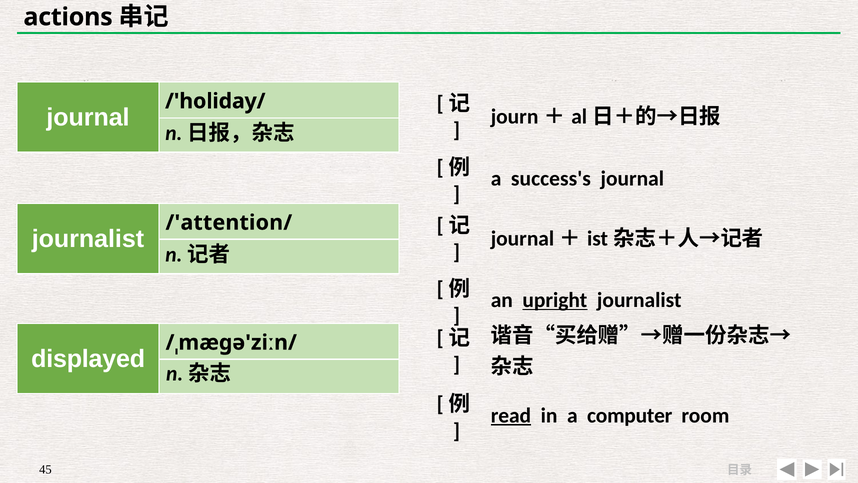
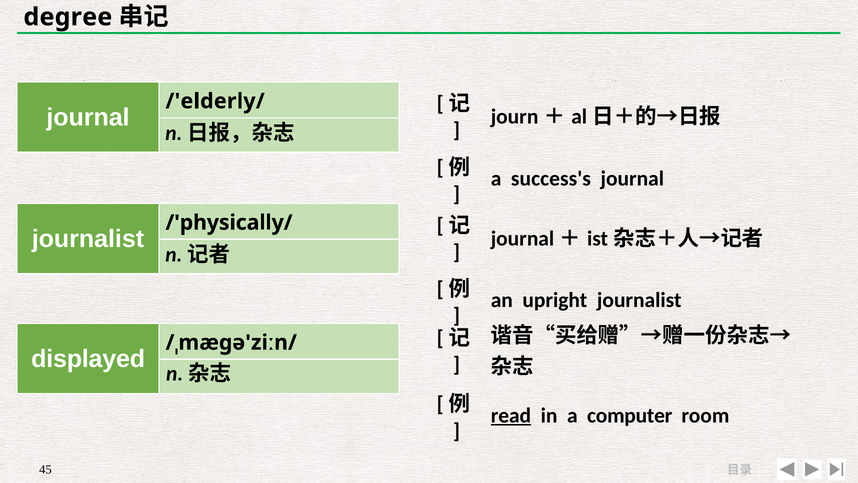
actions: actions -> degree (68, 17)
/'holiday/: /'holiday/ -> /'elderly/ (215, 101)
/'attention/: /'attention/ -> /'physically/ (229, 222)
upright underline: present -> none (555, 300)
